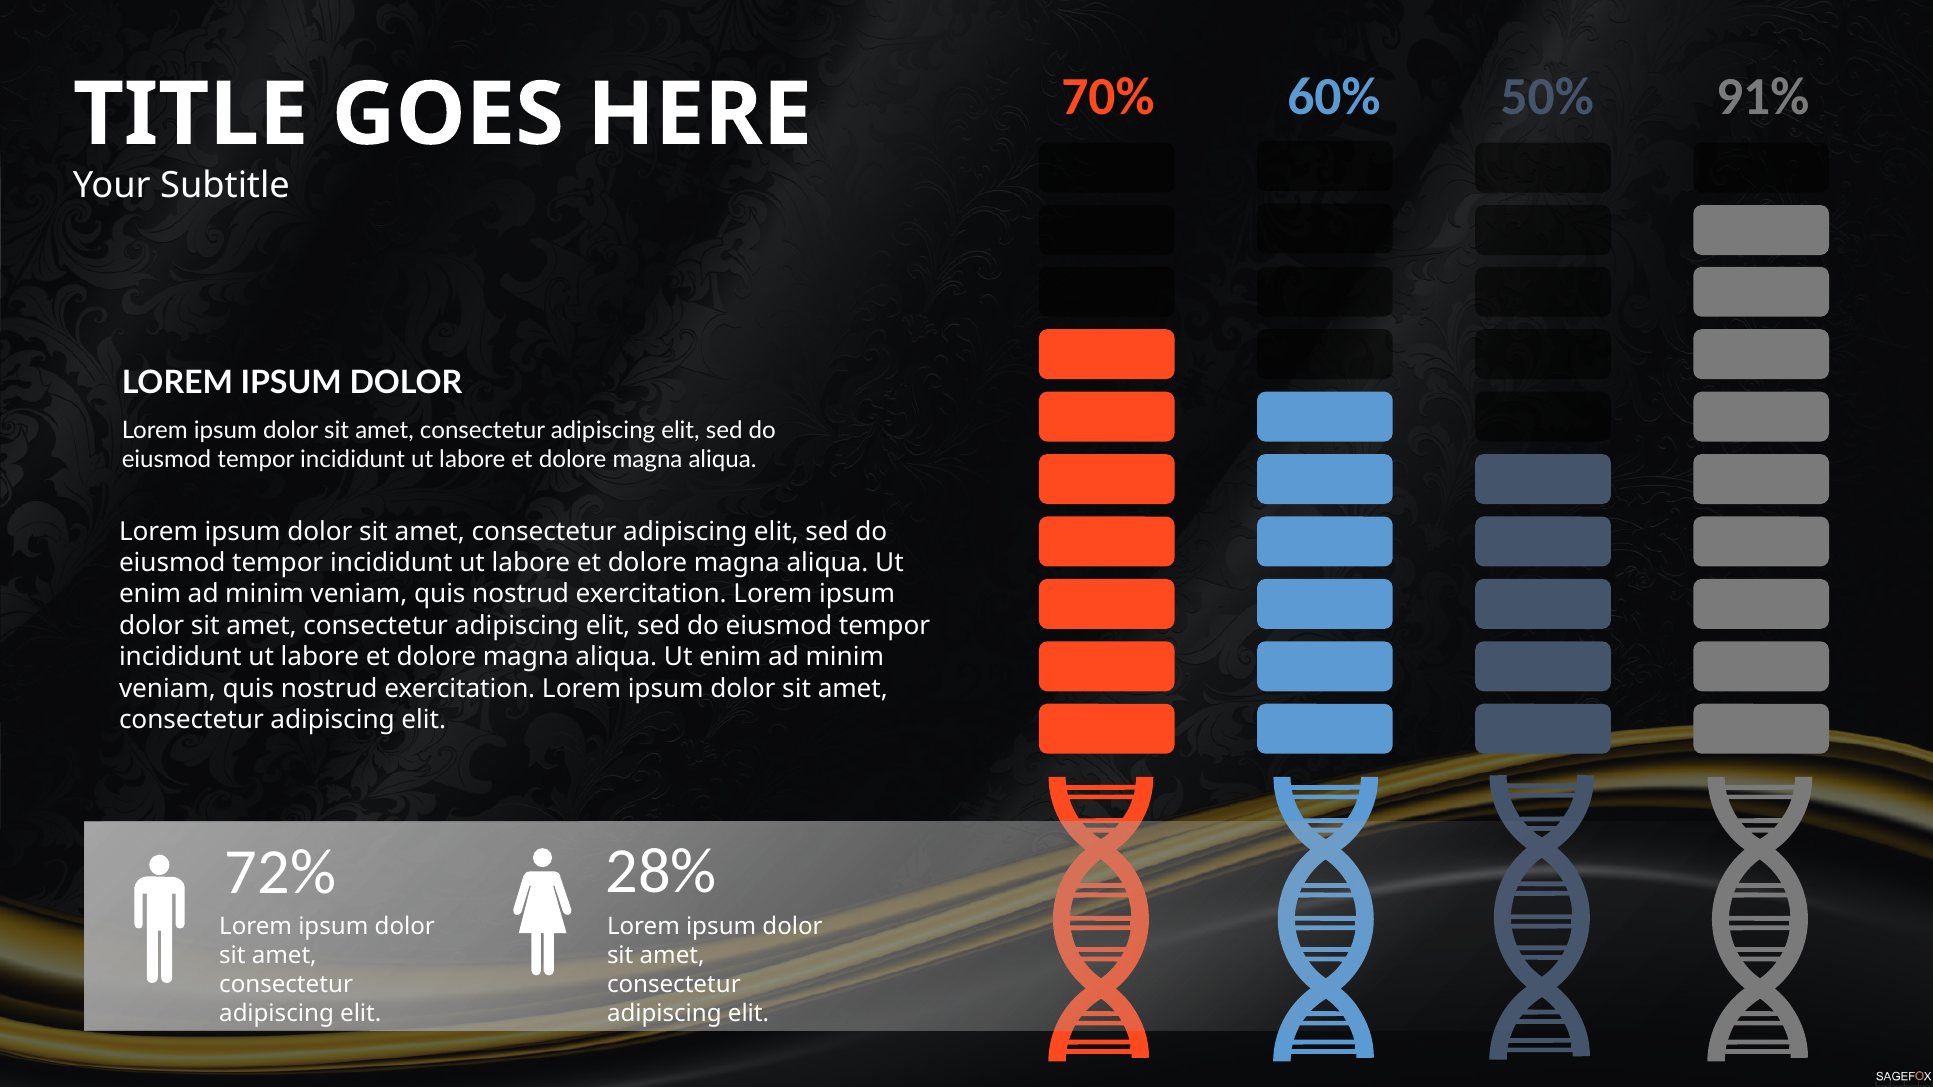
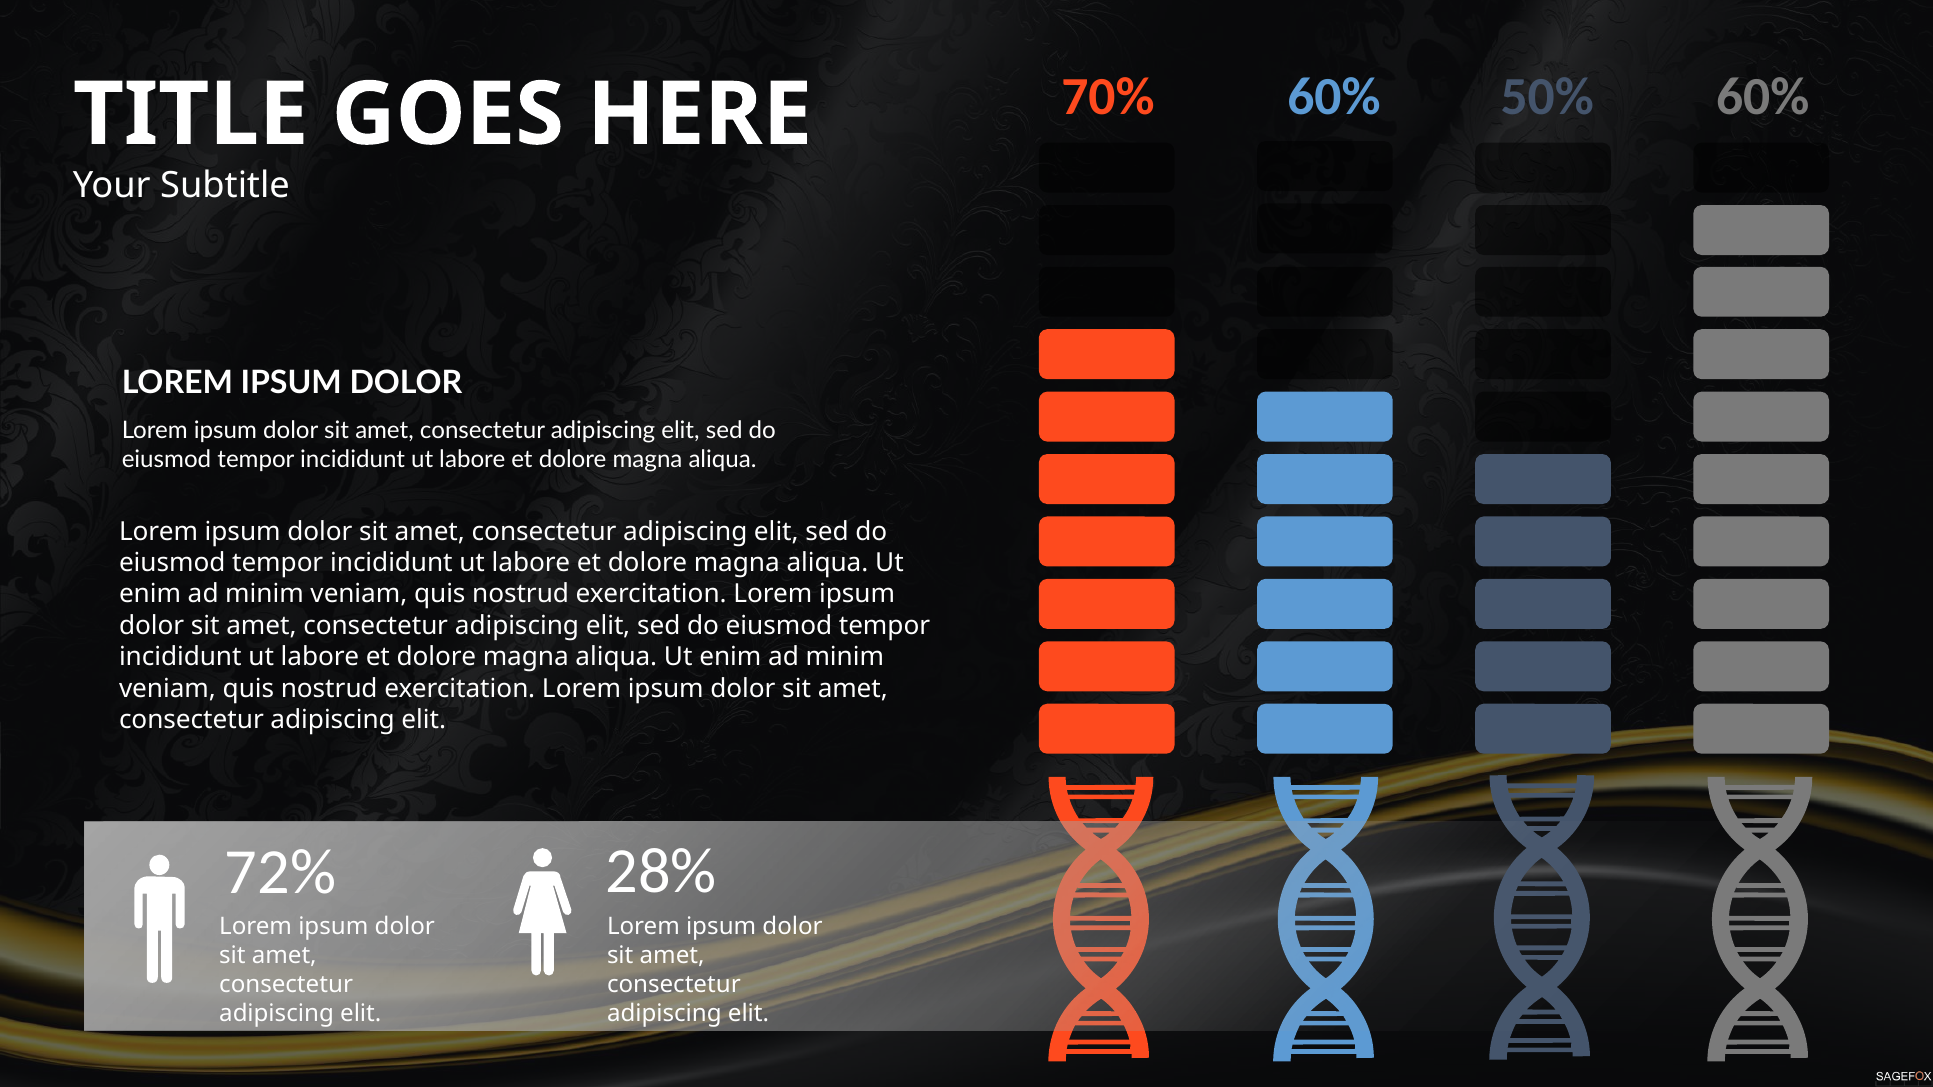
50% 91%: 91% -> 60% (1763, 97)
